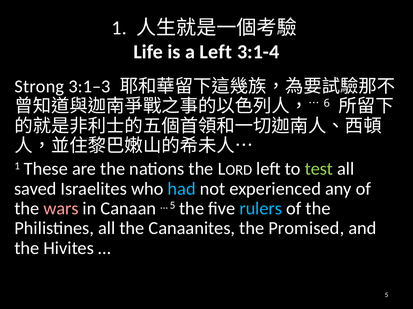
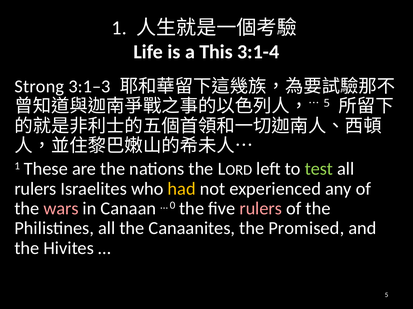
a Left: Left -> This (216, 52)
6: 6 -> 5 (327, 103)
saved: saved -> rulers (35, 189)
had colour: light blue -> yellow (182, 189)
5: 5 -> 0 (173, 206)
rulers colour: light blue -> pink (261, 209)
